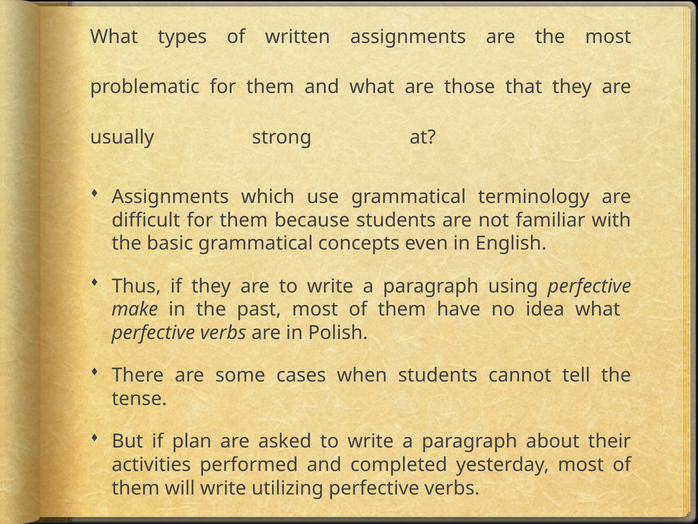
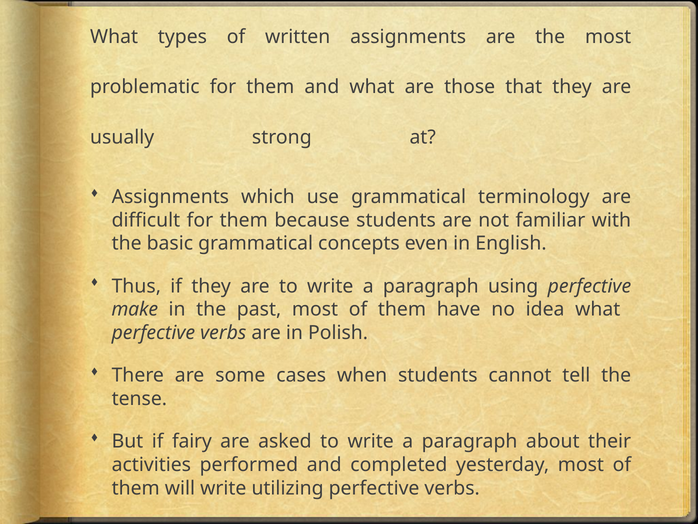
plan: plan -> fairy (192, 441)
